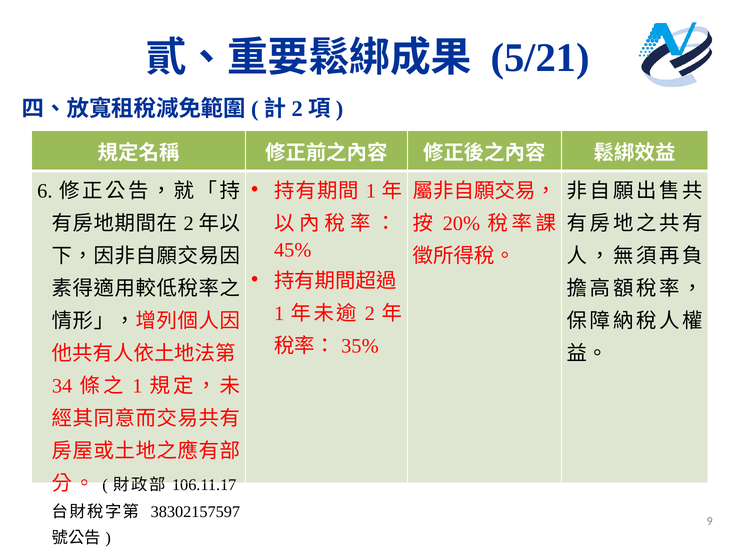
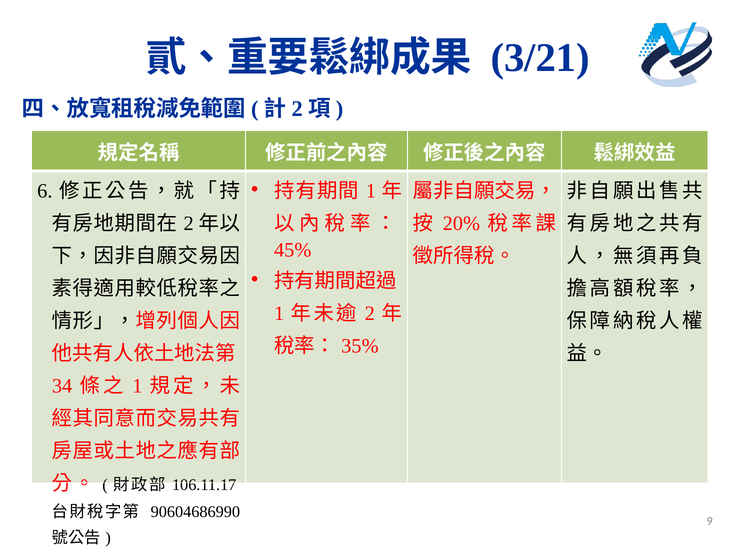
5/21: 5/21 -> 3/21 (540, 58)
38302157597: 38302157597 -> 90604686990 (195, 512)
